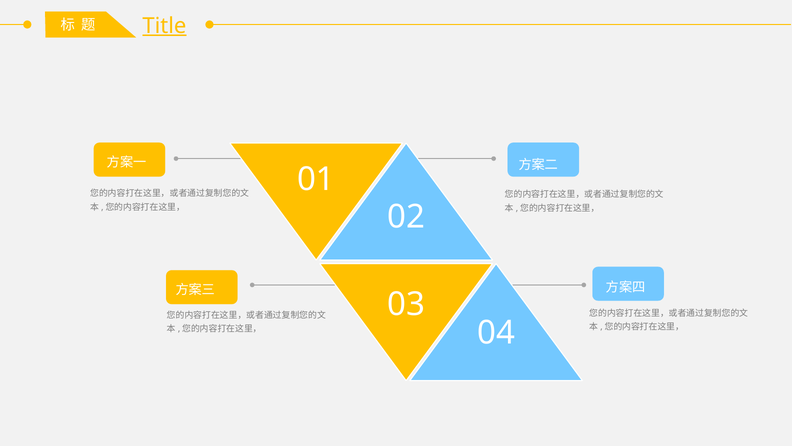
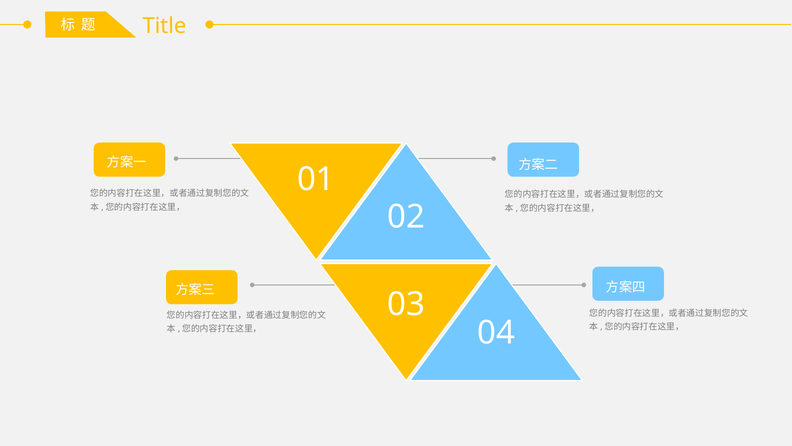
Title underline: present -> none (164, 26)
